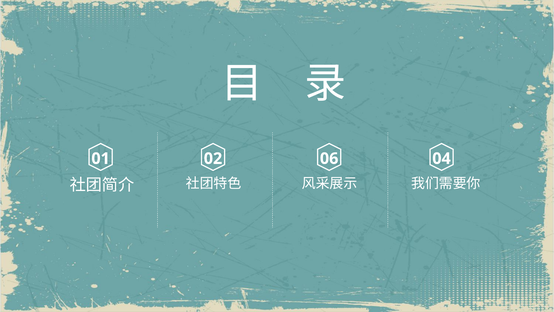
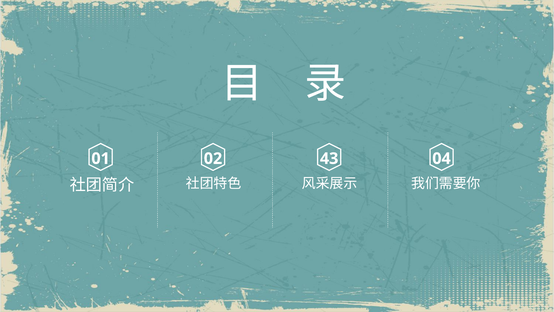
06: 06 -> 43 (329, 158)
